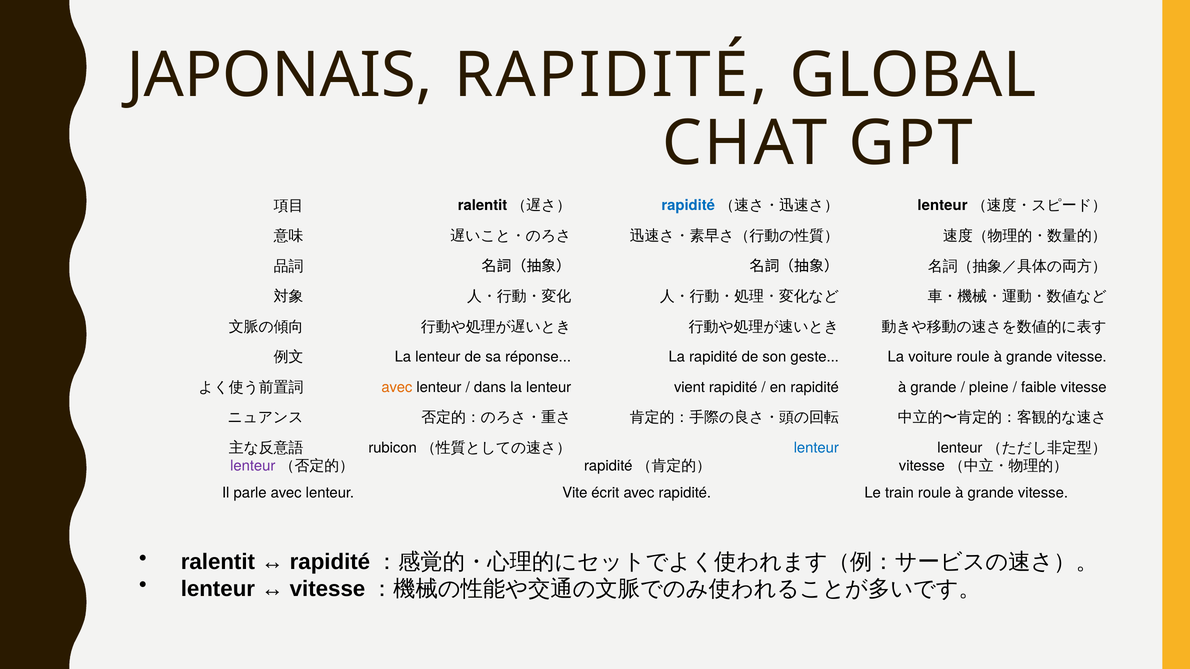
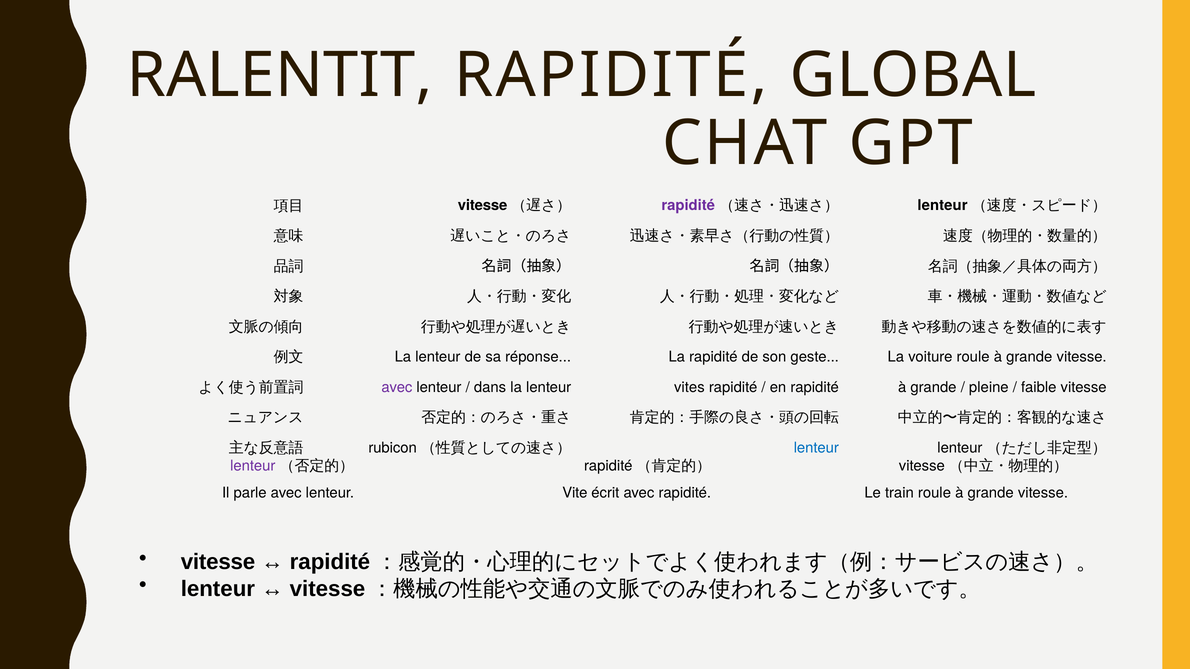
JAPONAIS: JAPONAIS -> RALENTIT (280, 75)
ralentit: ralentit -> vitesse (483, 206)
rapidité colour: blue -> purple (688, 206)
avec colour: orange -> purple (397, 387)
vient: vient -> vites (689, 387)
ralentit: ralentit -> vitesse (218, 562)
